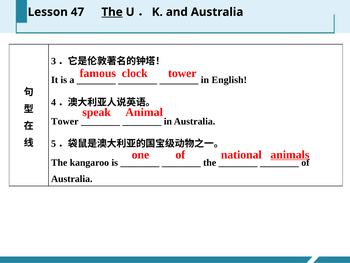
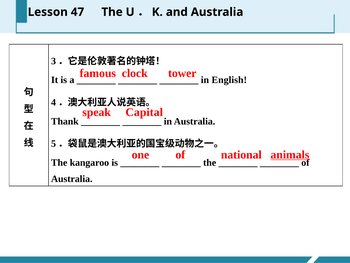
The underline: present -> none (112, 12)
Animal: Animal -> Capital (144, 112)
Tower: Tower -> Thank (65, 121)
